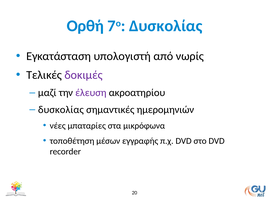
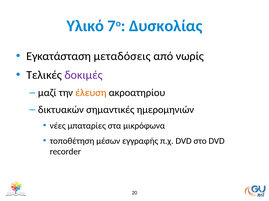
Ορθή: Ορθή -> Υλικό (85, 26)
υπολογιστή: υπολογιστή -> μεταδόσεις (122, 56)
έλευση colour: purple -> orange (91, 93)
δυσκολίας: δυσκολίας -> δικτυακών (61, 110)
